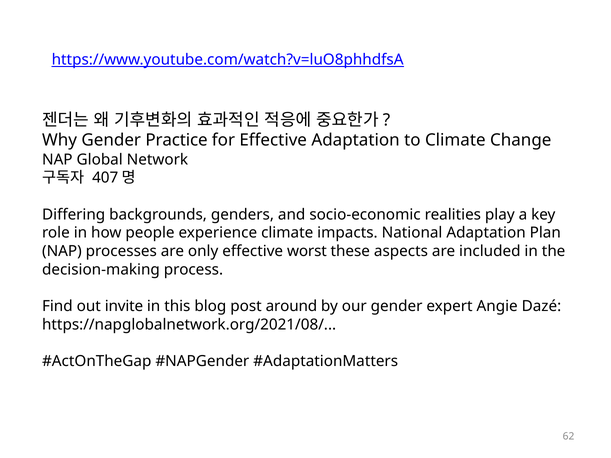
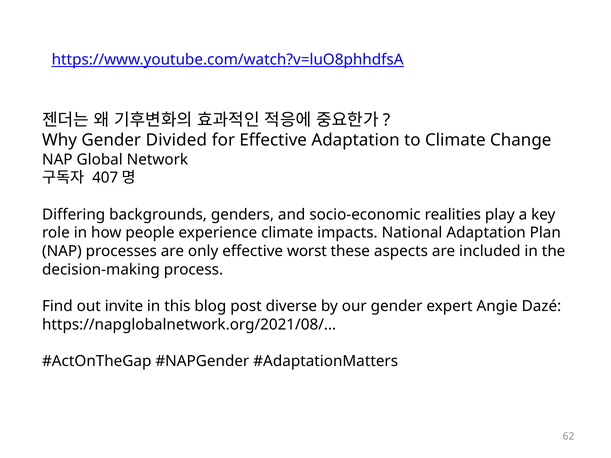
Practice: Practice -> Divided (176, 140)
around: around -> diverse (291, 306)
